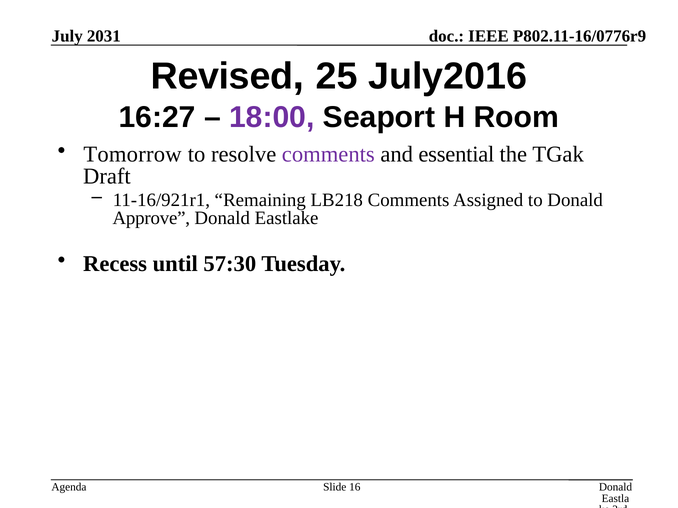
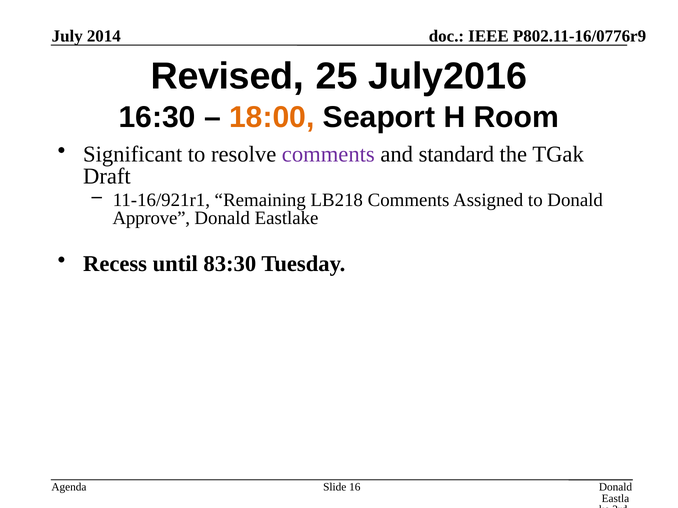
2031: 2031 -> 2014 (104, 36)
16:27: 16:27 -> 16:30 (157, 117)
18:00 colour: purple -> orange (272, 117)
Tomorrow: Tomorrow -> Significant (133, 155)
essential: essential -> standard (456, 155)
57:30: 57:30 -> 83:30 (230, 264)
